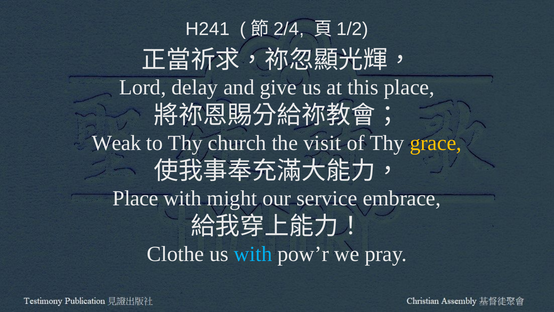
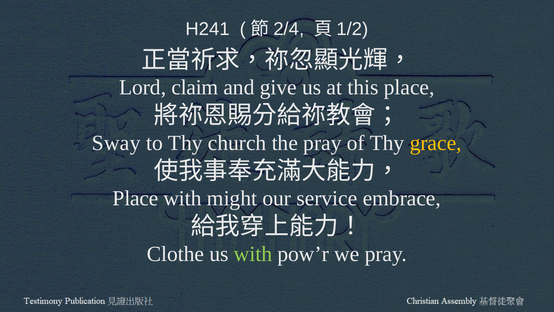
delay: delay -> claim (195, 87)
Weak: Weak -> Sway (116, 143)
the visit: visit -> pray (322, 143)
with colour: light blue -> light green (253, 254)
